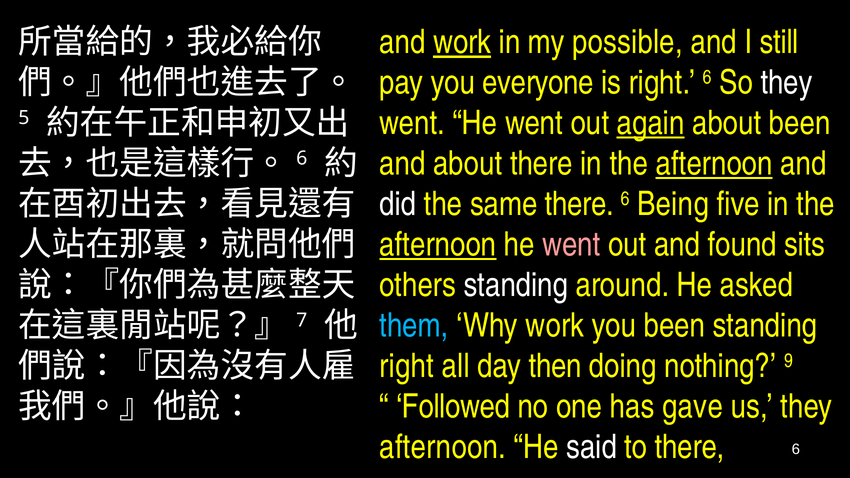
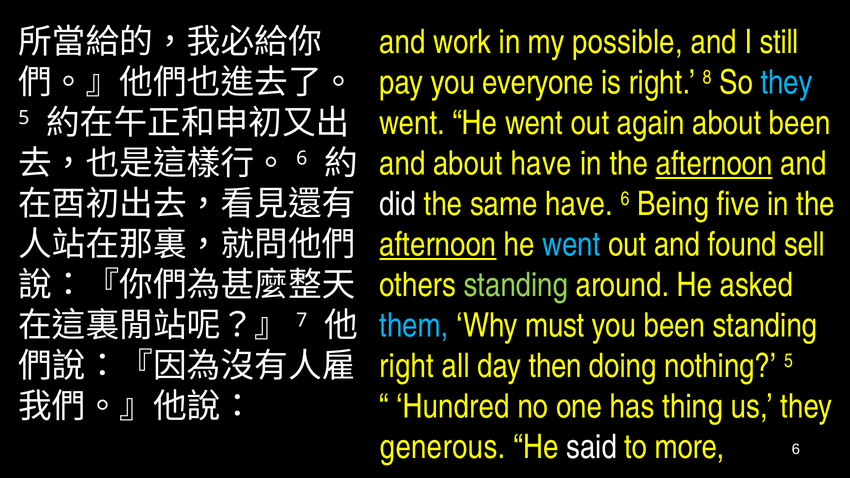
work underline: present -> none (462, 42)
right 6: 6 -> 8 (707, 77)
they colour: white -> light blue (787, 83)
again underline: present -> none (651, 123)
about there: there -> have (541, 164)
same there: there -> have (579, 204)
went colour: pink -> light blue (571, 245)
sits: sits -> sell (805, 245)
standing colour: white -> light green (516, 285)
Why work: work -> must (555, 326)
nothing 9: 9 -> 5 (789, 361)
Followed: Followed -> Hundred (453, 407)
gave: gave -> thing (693, 407)
afternoon: afternoon -> generous (443, 447)
to there: there -> more (690, 447)
